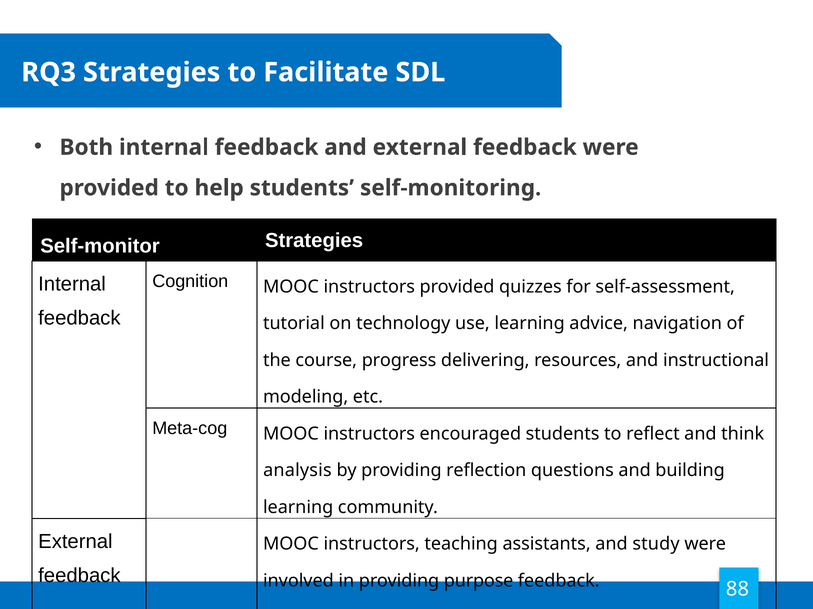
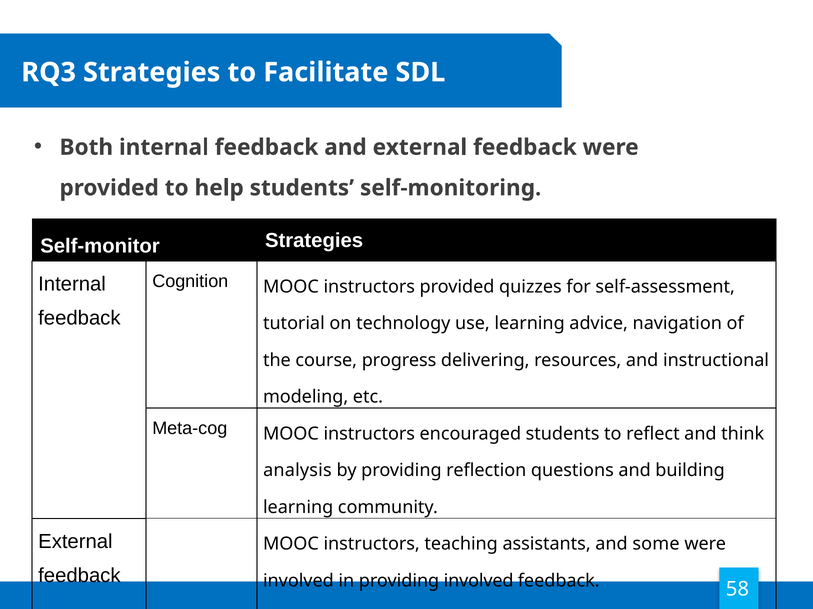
study: study -> some (656, 545)
providing purpose: purpose -> involved (479, 581)
88: 88 -> 58 (737, 590)
